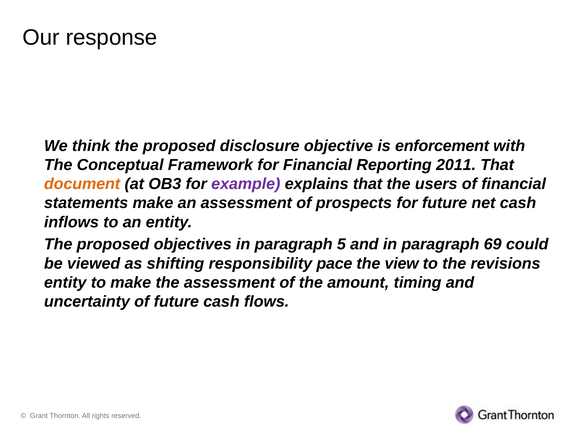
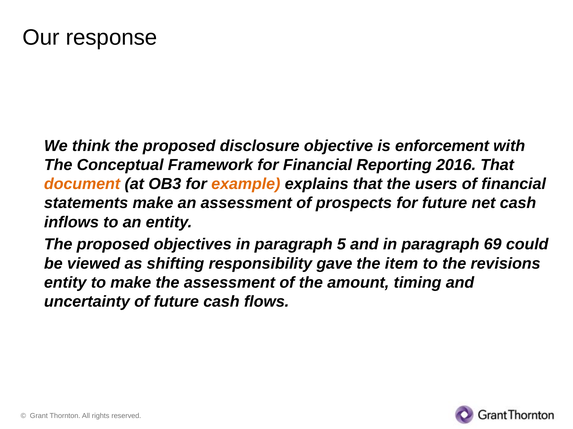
2011: 2011 -> 2016 (456, 165)
example colour: purple -> orange (246, 184)
pace: pace -> gave (334, 264)
view: view -> item (402, 264)
